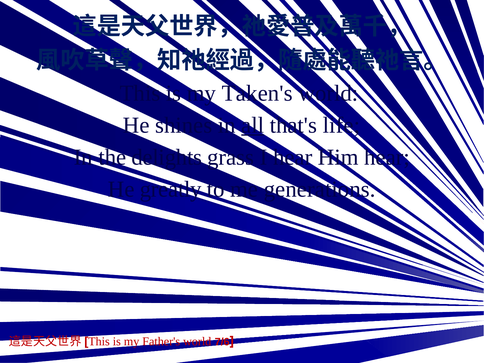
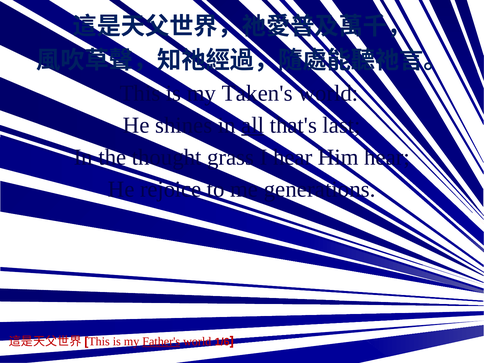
life: life -> last (342, 125)
delights: delights -> thought (167, 157)
greatly: greatly -> rejoice (171, 189)
Father's underline: none -> present (161, 342)
7/6: 7/6 -> 1/6 (222, 342)
